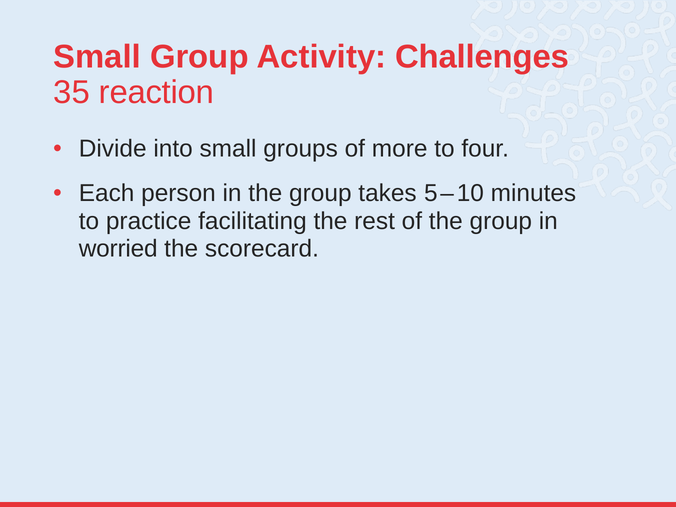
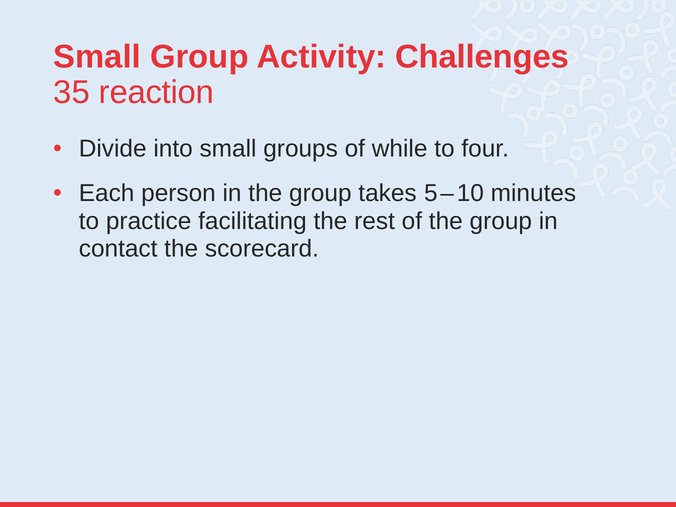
more: more -> while (400, 149)
worried: worried -> contact (118, 249)
